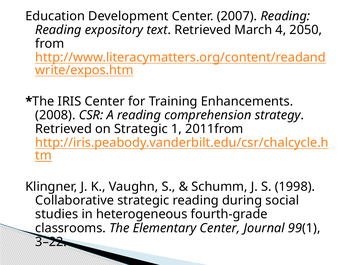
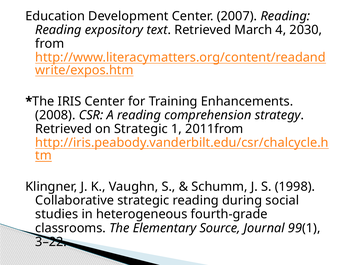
2050: 2050 -> 2030 (306, 30)
Elementary Center: Center -> Source (220, 228)
